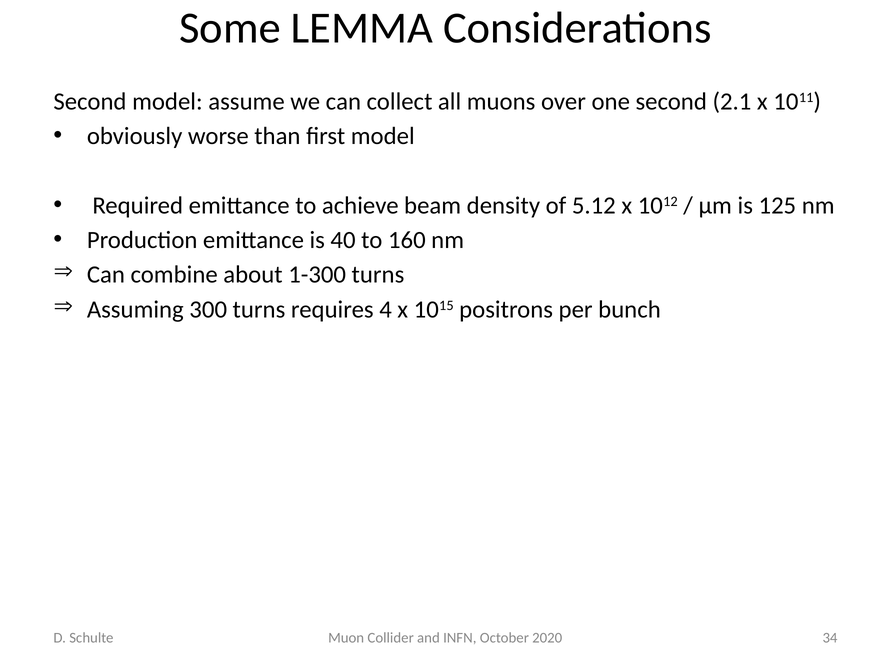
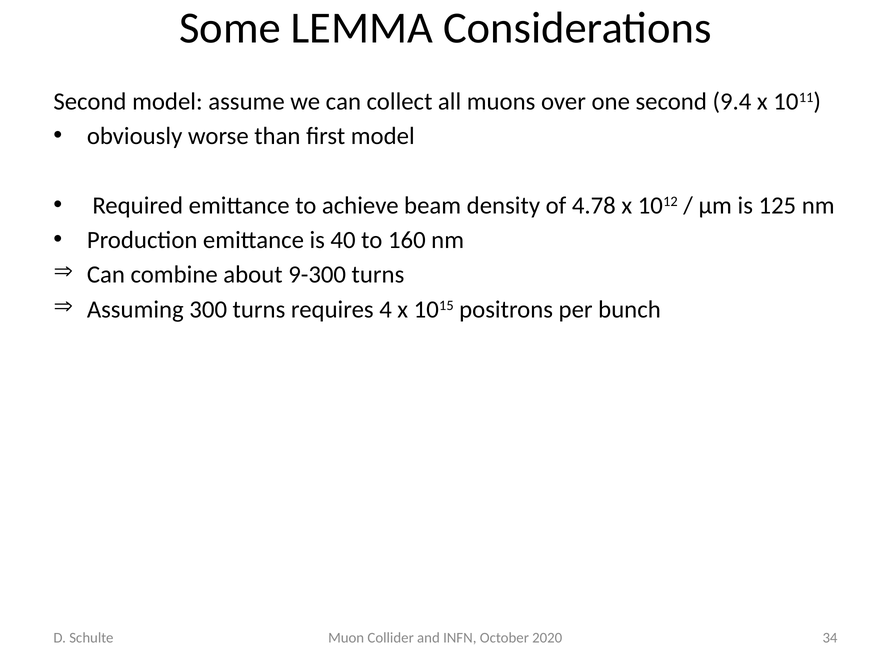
2.1: 2.1 -> 9.4 (732, 101)
5.12: 5.12 -> 4.78 (594, 205)
1-300: 1-300 -> 9-300 (317, 275)
